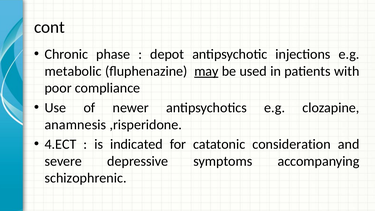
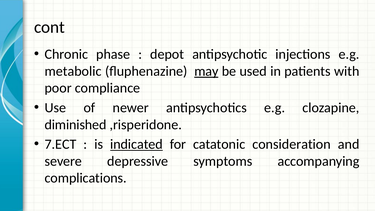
anamnesis: anamnesis -> diminished (76, 125)
4.ECT: 4.ECT -> 7.ECT (60, 144)
indicated underline: none -> present (136, 144)
schizophrenic: schizophrenic -> complications (86, 178)
